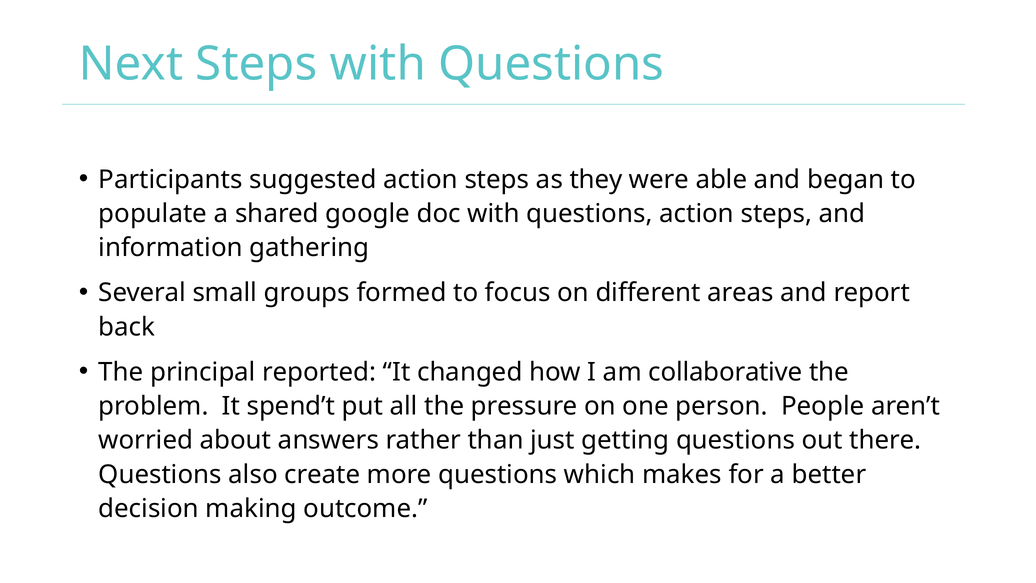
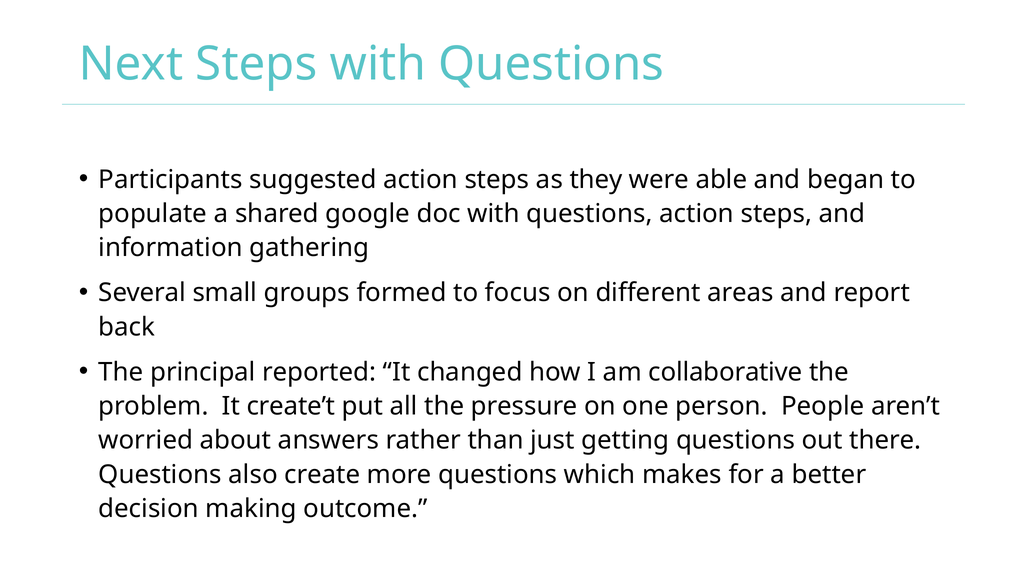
spend’t: spend’t -> create’t (291, 406)
